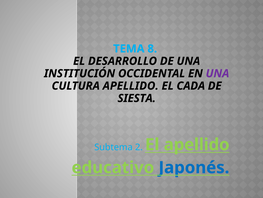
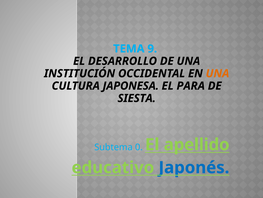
8: 8 -> 9 (152, 49)
UNA colour: purple -> orange (217, 73)
CULTURA APELLIDO: APELLIDO -> JAPONESA (131, 86)
CADA: CADA -> PARA (191, 86)
2: 2 -> 0 (139, 147)
